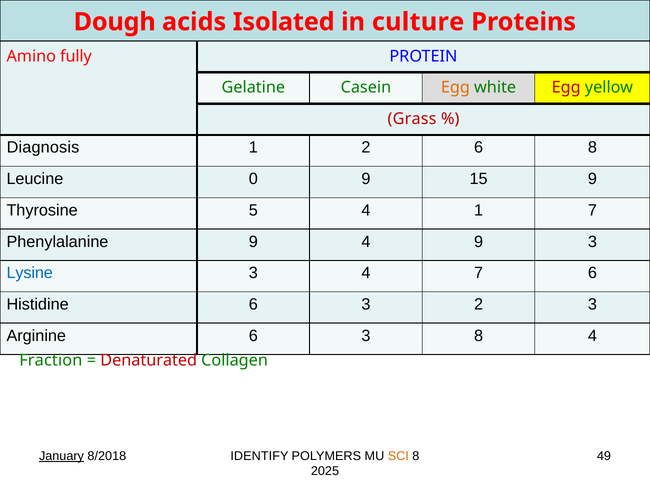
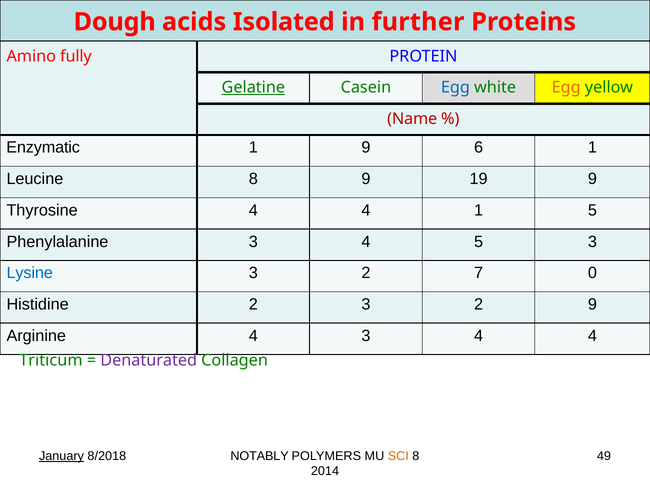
culture: culture -> further (418, 22)
Gelatine underline: none -> present (253, 87)
Egg colour: orange -> blue (455, 87)
Egg colour: red -> orange (566, 87)
Grass: Grass -> Name (412, 119)
Diagnosis: Diagnosis -> Enzymatic (43, 147)
1 2: 2 -> 9 (366, 147)
6 8: 8 -> 1 (592, 147)
Leucine 0: 0 -> 8 (253, 179)
15: 15 -> 19 (479, 179)
Thyrosine 5: 5 -> 4 (253, 210)
1 7: 7 -> 5 (592, 210)
Phenylalanine 9: 9 -> 3 (253, 241)
4 9: 9 -> 5 (479, 241)
4: 4 -> 2 (366, 273)
7 6: 6 -> 0 (592, 273)
Histidine 6: 6 -> 2 (253, 304)
2 3: 3 -> 9 (592, 304)
Arginine 6: 6 -> 4 (253, 335)
8: 8 -> 4 (479, 335)
Fraction: Fraction -> Triticum (51, 360)
Denaturated colour: red -> purple (149, 360)
IDENTIFY: IDENTIFY -> NOTABLY (260, 456)
2025: 2025 -> 2014 (325, 471)
